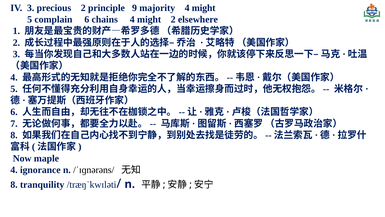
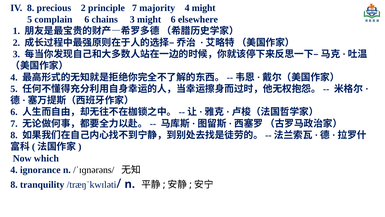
IV 3: 3 -> 8 (31, 8)
principle 9: 9 -> 7 (135, 8)
chains 4: 4 -> 3 (132, 19)
might 2: 2 -> 6 (173, 19)
maple: maple -> which (46, 158)
